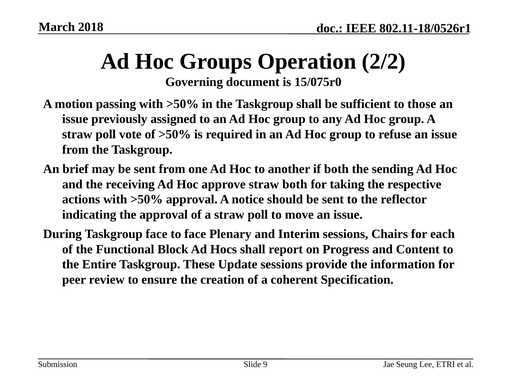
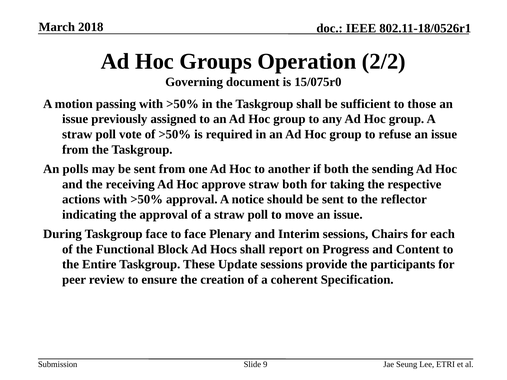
brief: brief -> polls (75, 169)
information: information -> participants (403, 265)
